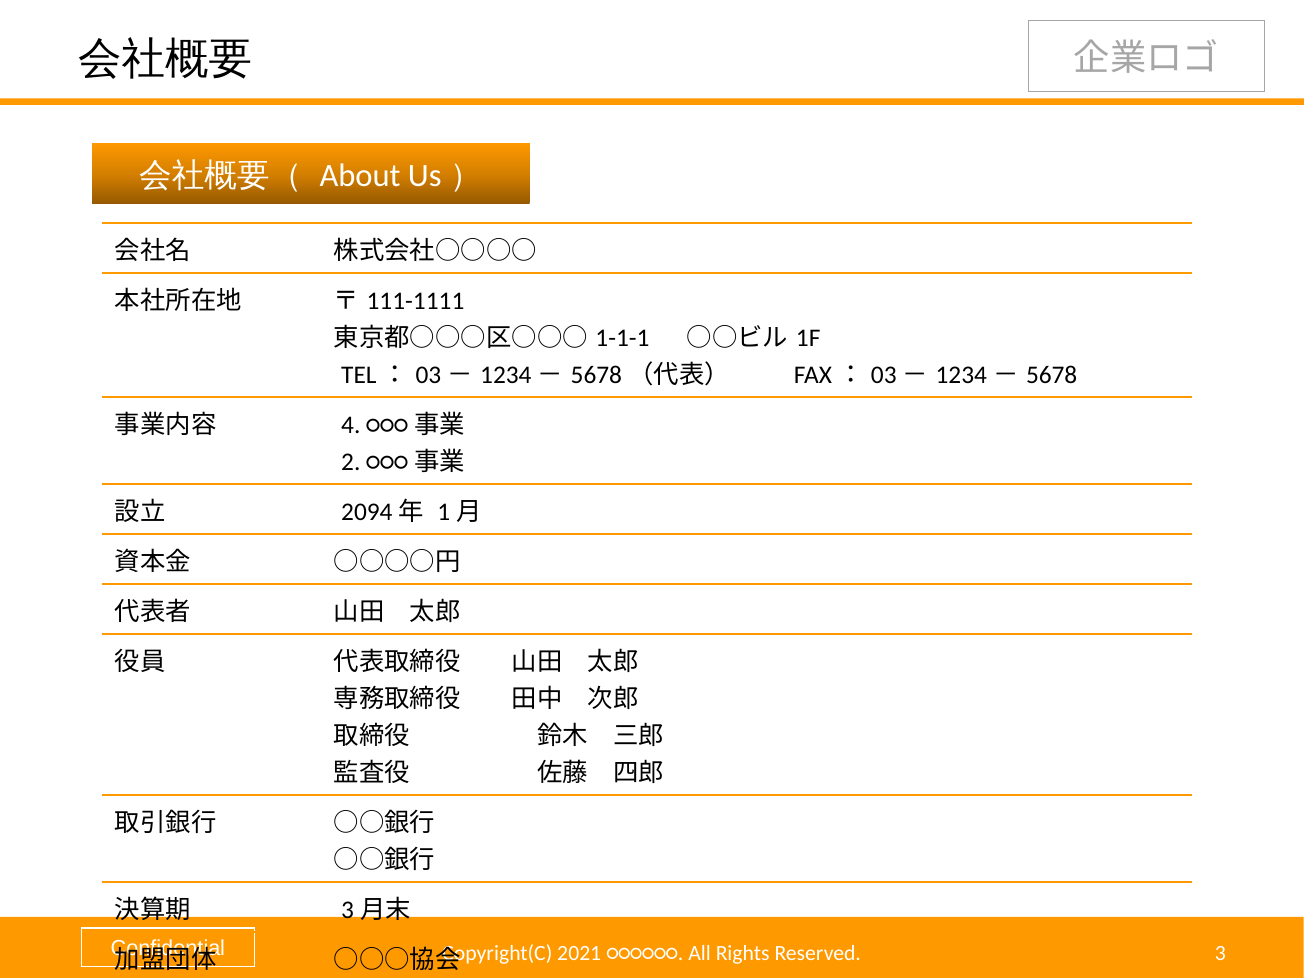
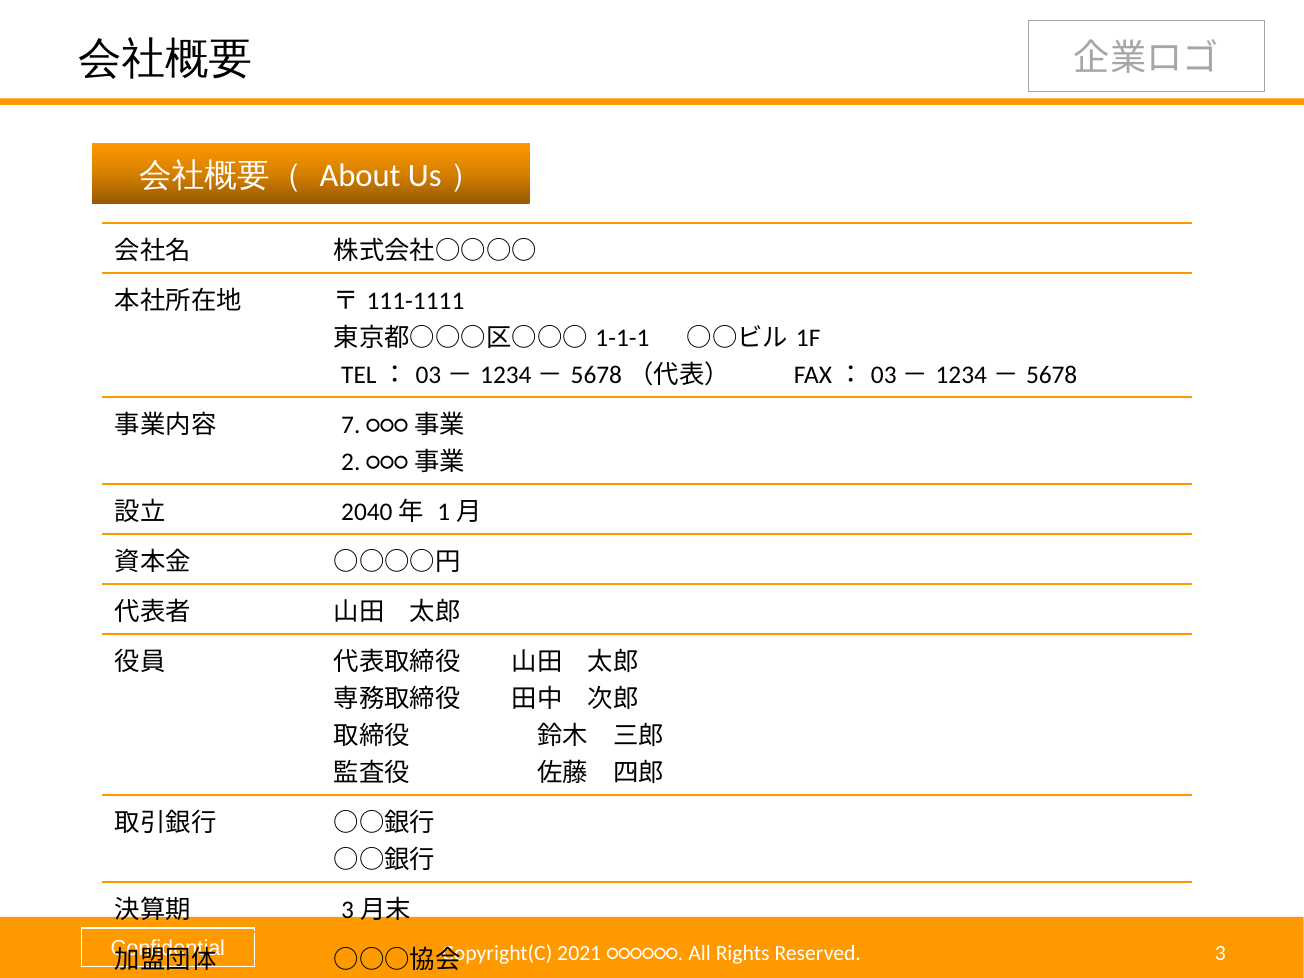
4: 4 -> 7 (351, 425)
2094: 2094 -> 2040 (367, 512)
